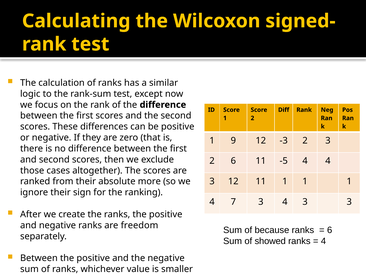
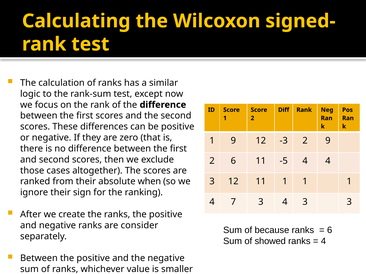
2 3: 3 -> 9 (328, 141)
more: more -> when (149, 182)
freedom: freedom -> consider (140, 226)
